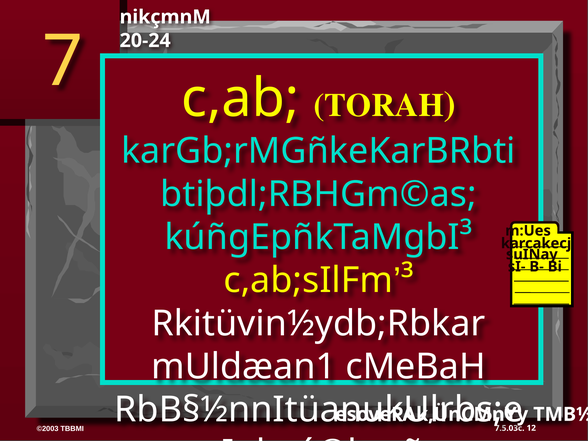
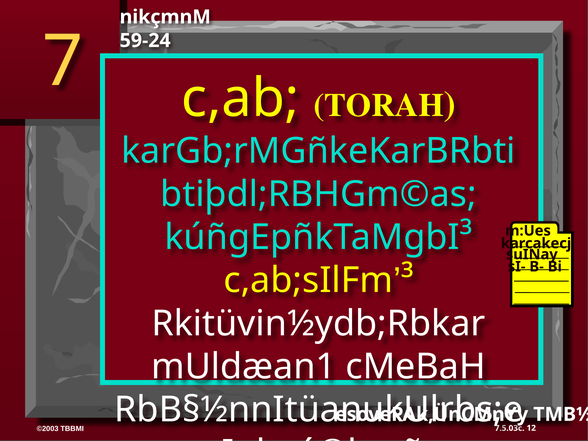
20-24: 20-24 -> 59-24 (145, 41)
